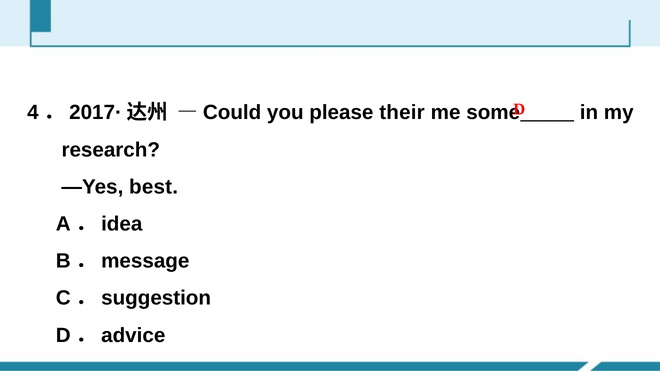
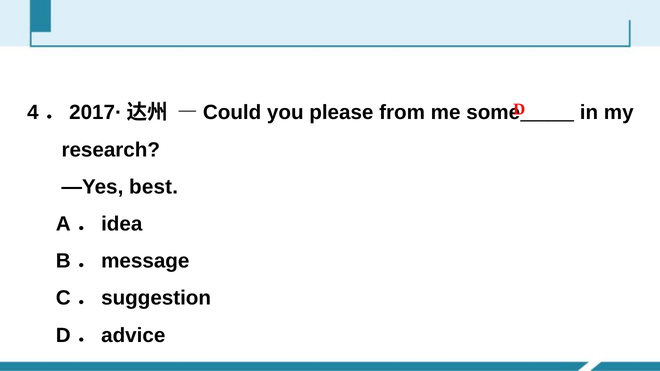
their: their -> from (402, 113)
